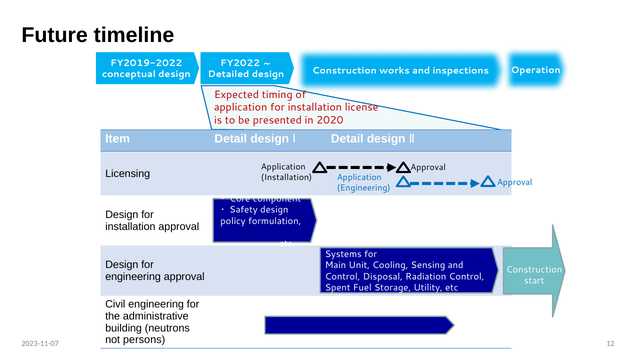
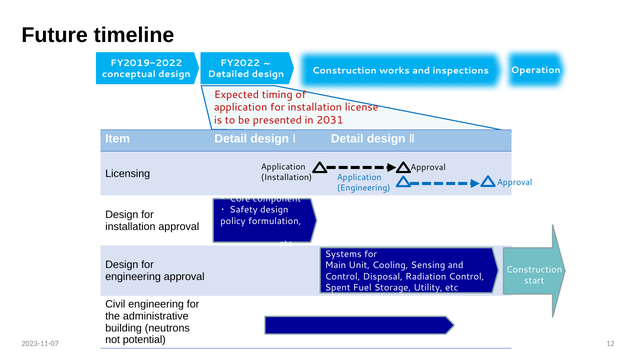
2020: 2020 -> 2031 (330, 120)
persons: persons -> potential (144, 340)
